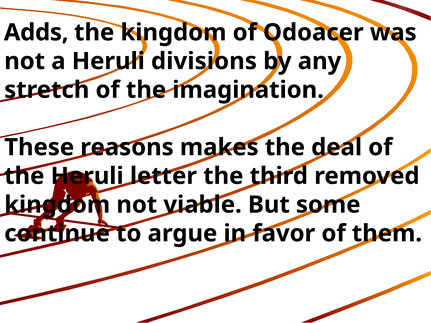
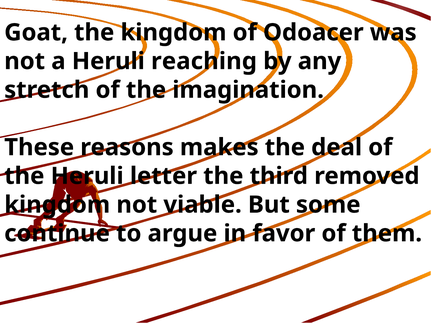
Adds: Adds -> Goat (36, 33)
divisions: divisions -> reaching (204, 61)
